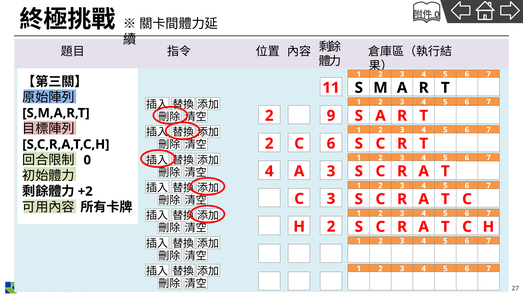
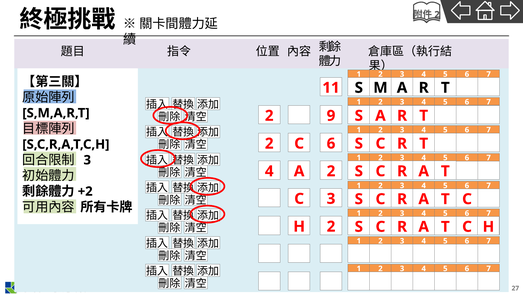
0: 0 -> 2 (437, 15)
0: 0 -> 3 (87, 160)
A 3: 3 -> 2 (331, 171)
